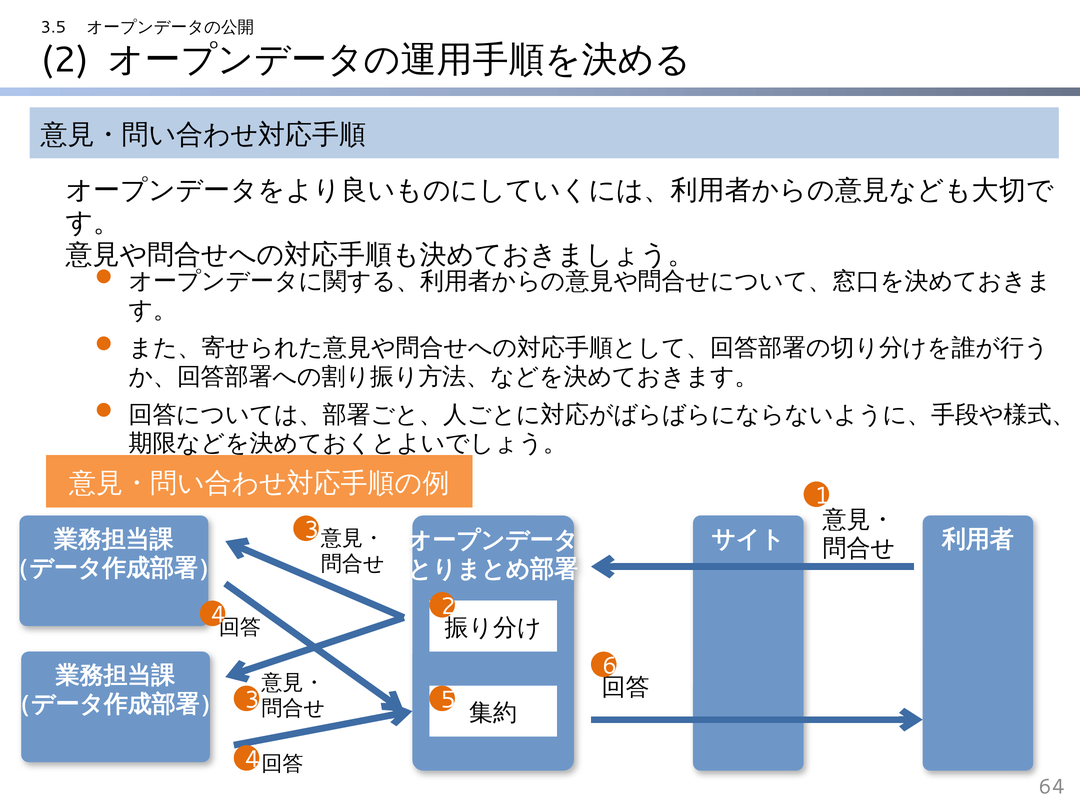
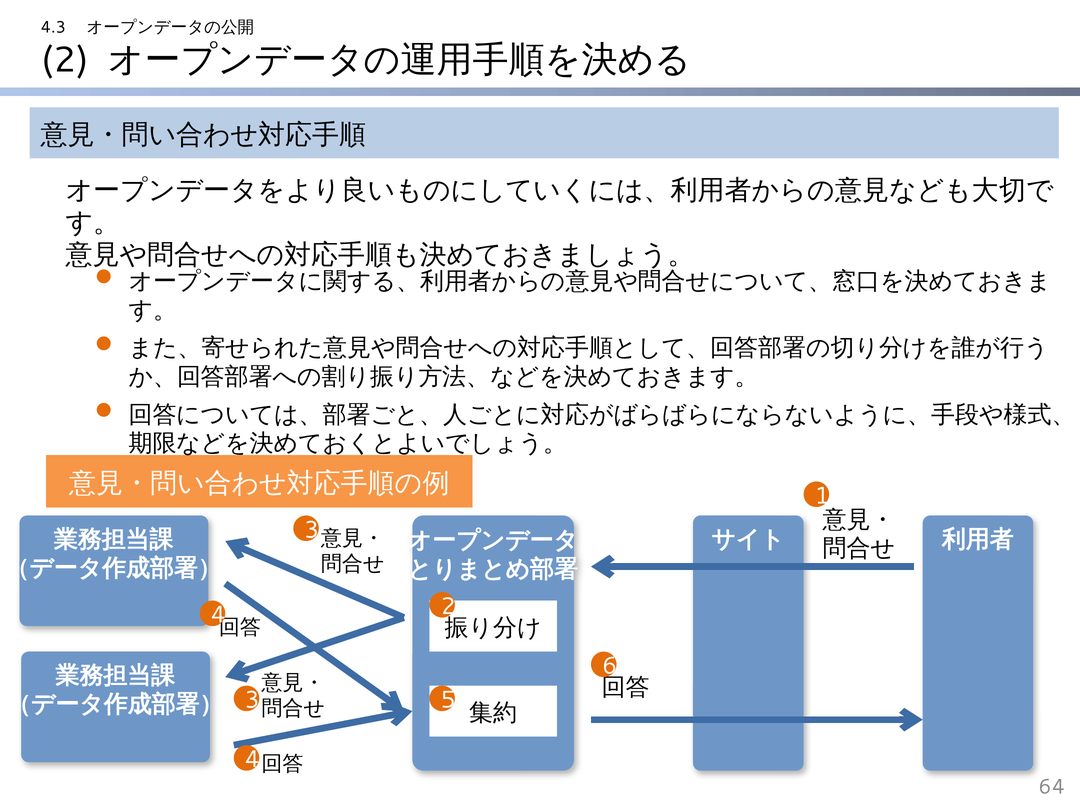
3.5: 3.5 -> 4.3 (53, 27)
